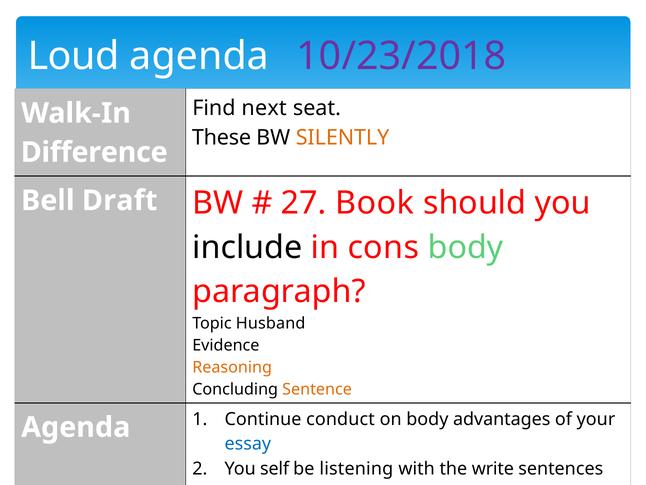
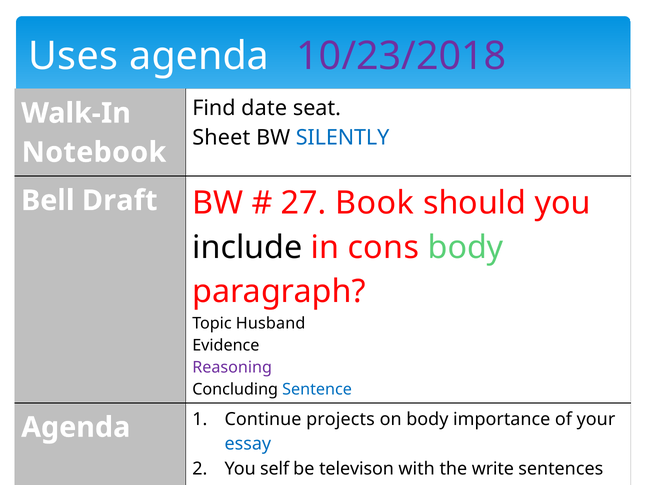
Loud: Loud -> Uses (73, 56)
next: next -> date (264, 108)
These: These -> Sheet (221, 137)
SILENTLY colour: orange -> blue (343, 137)
Difference: Difference -> Notebook (94, 152)
Reasoning colour: orange -> purple (232, 367)
Sentence colour: orange -> blue (317, 389)
conduct: conduct -> projects (340, 419)
advantages: advantages -> importance (502, 419)
listening: listening -> televison (356, 468)
